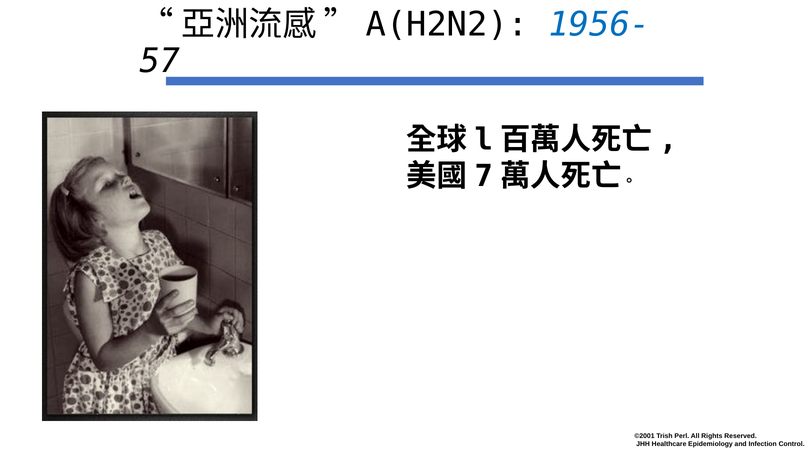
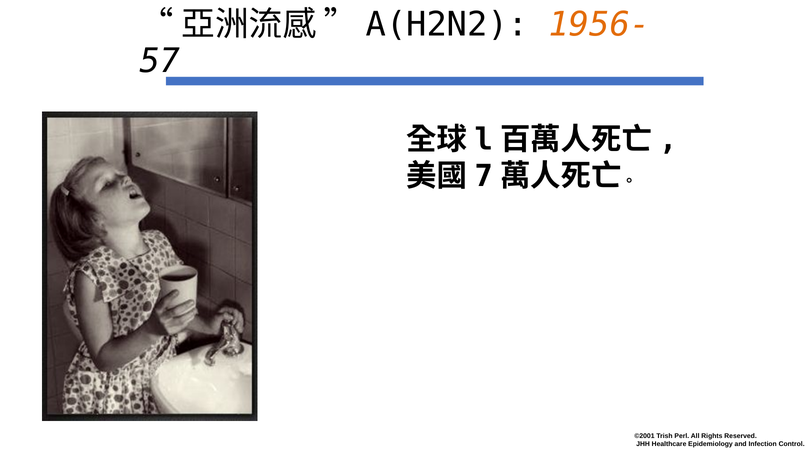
1956- colour: blue -> orange (599, 25)
